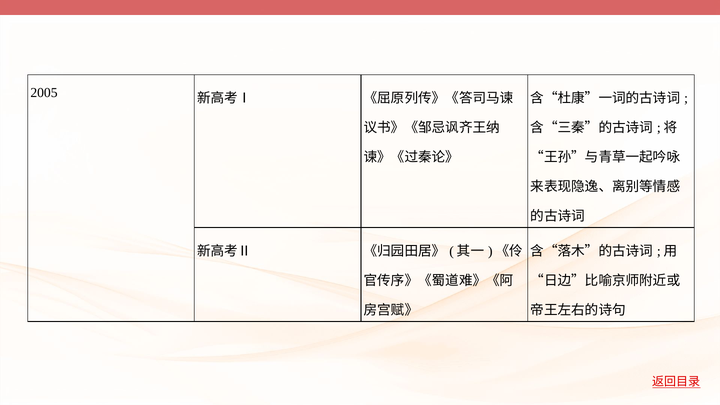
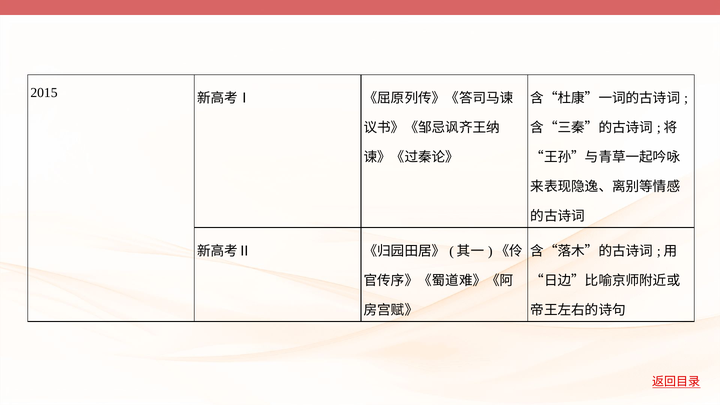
2005: 2005 -> 2015 (44, 93)
